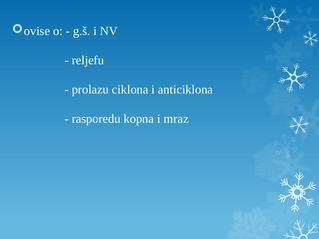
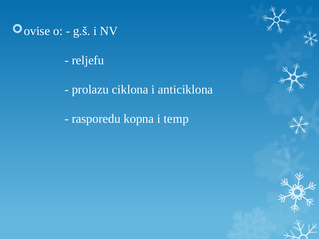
mraz: mraz -> temp (176, 119)
